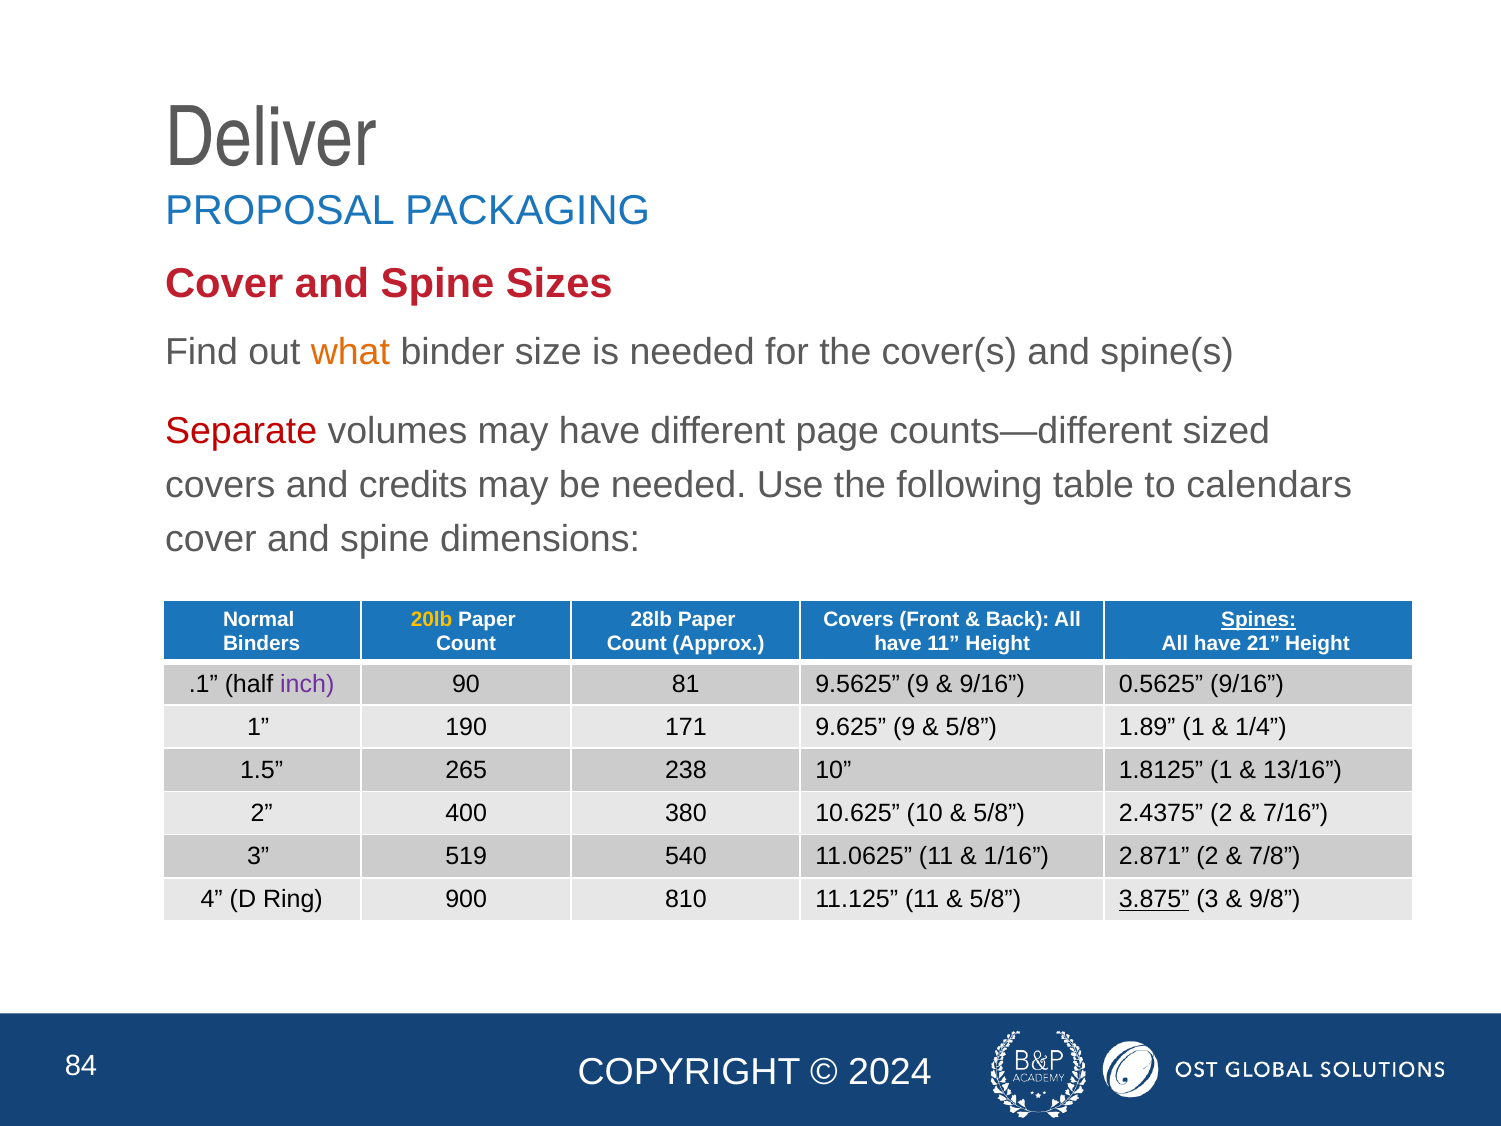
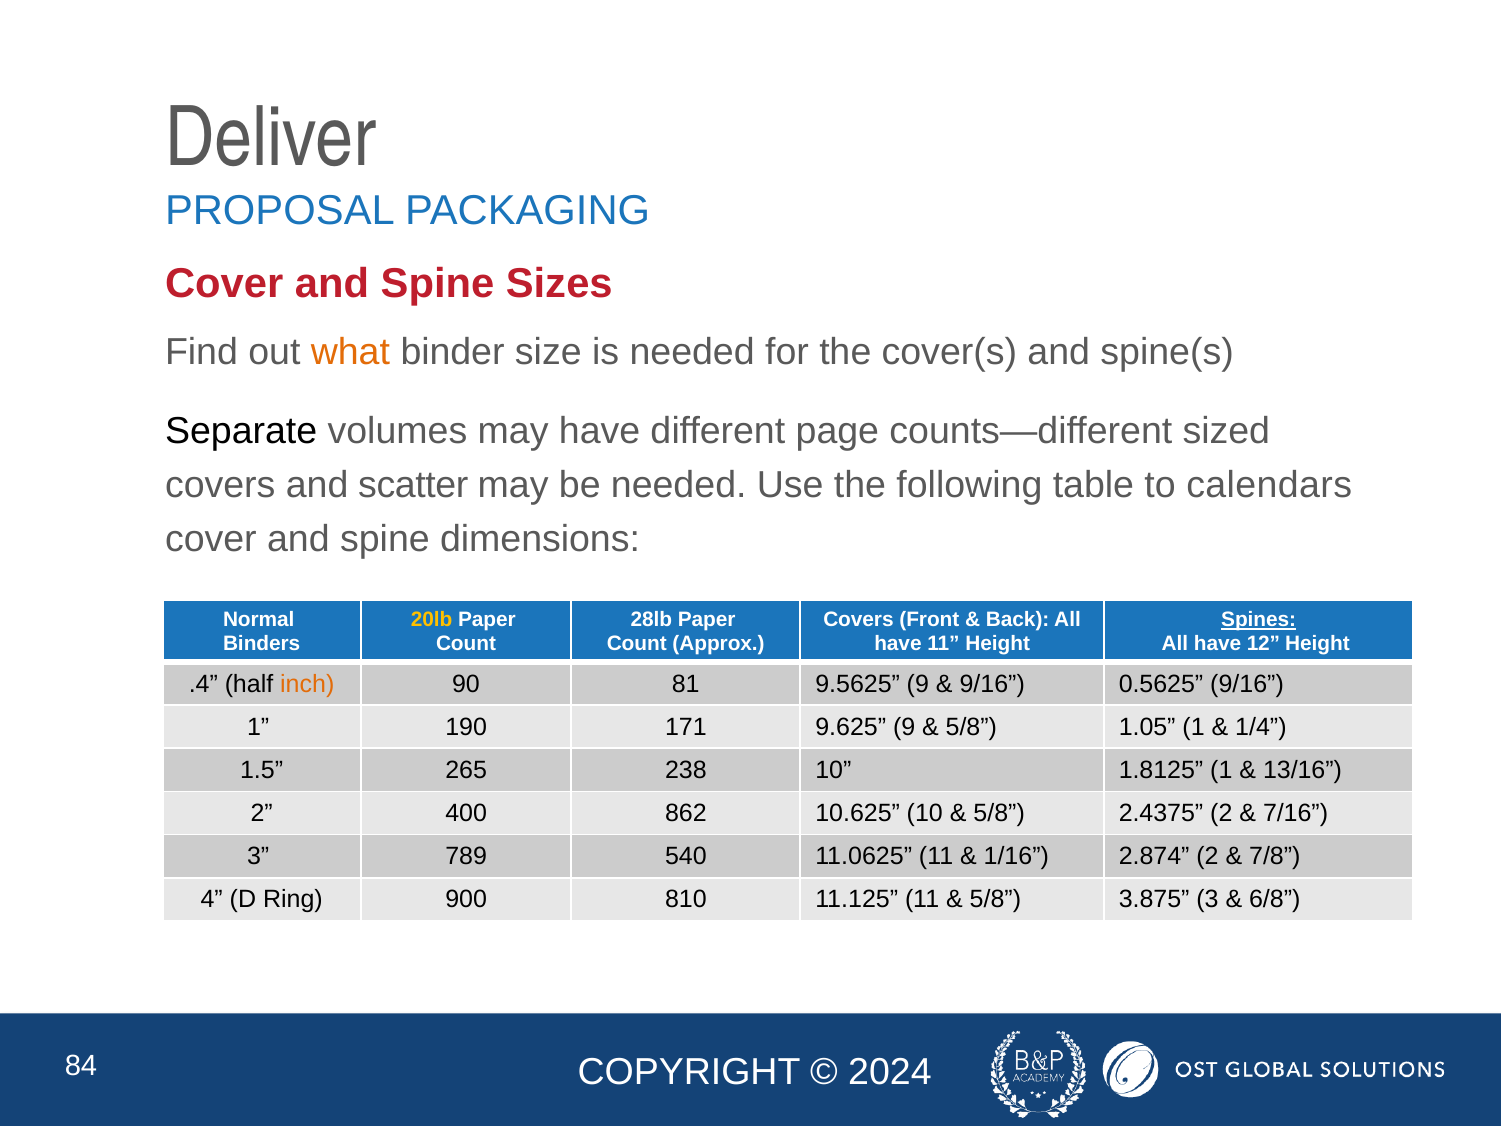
Separate colour: red -> black (241, 431)
credits: credits -> scatter (413, 485)
21: 21 -> 12 (1263, 643)
.1: .1 -> .4 (203, 684)
inch colour: purple -> orange (307, 684)
1.89: 1.89 -> 1.05 (1147, 727)
380: 380 -> 862 (686, 813)
519: 519 -> 789 (466, 856)
2.871: 2.871 -> 2.874 (1154, 856)
3.875 underline: present -> none (1154, 899)
9/8: 9/8 -> 6/8 (1275, 899)
